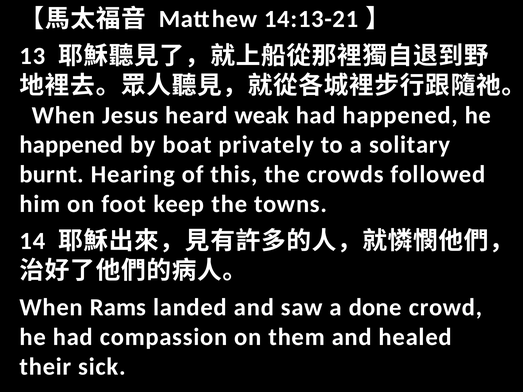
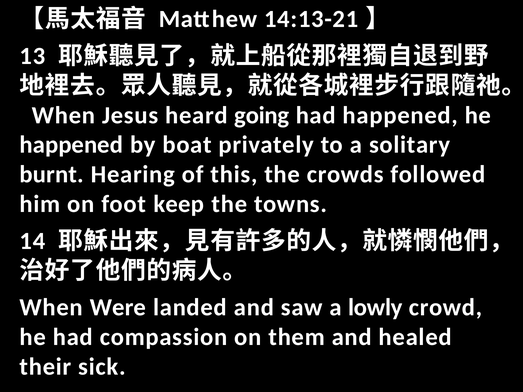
weak: weak -> going (262, 115)
Rams: Rams -> Were (118, 308)
done: done -> lowly (375, 308)
